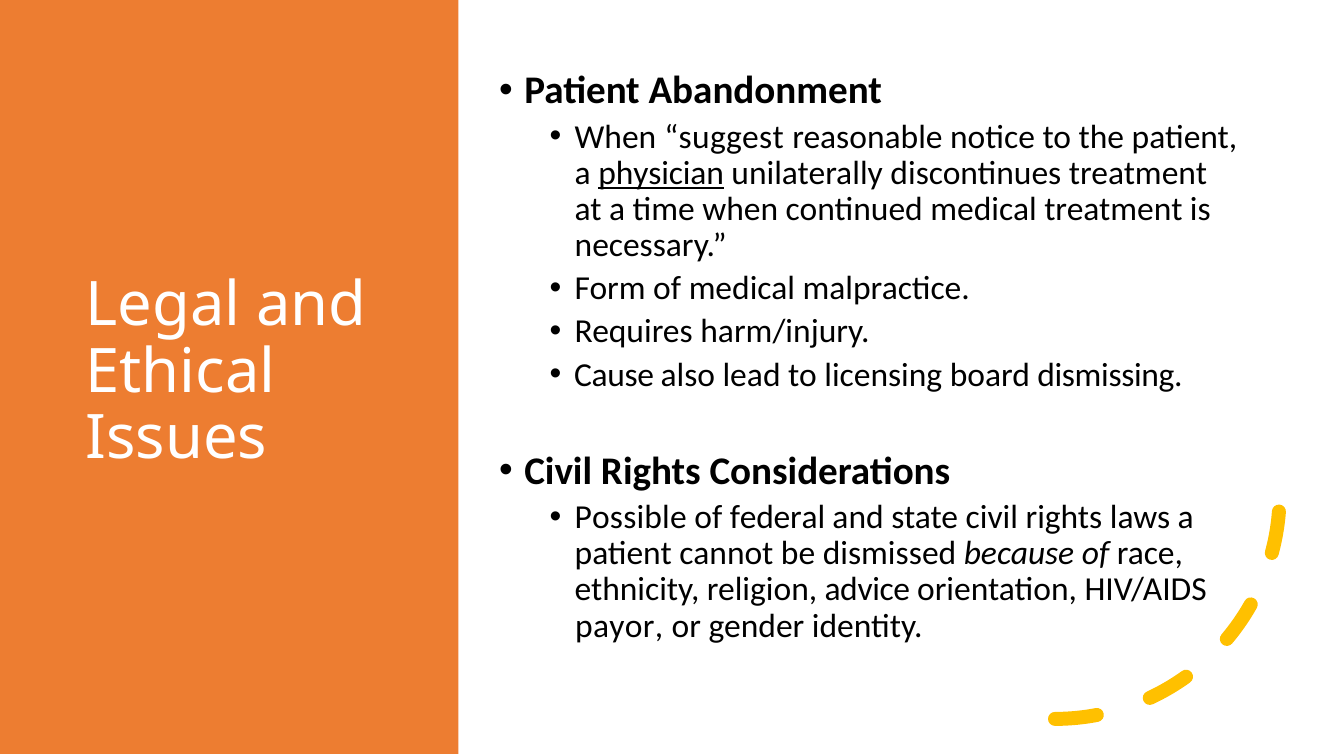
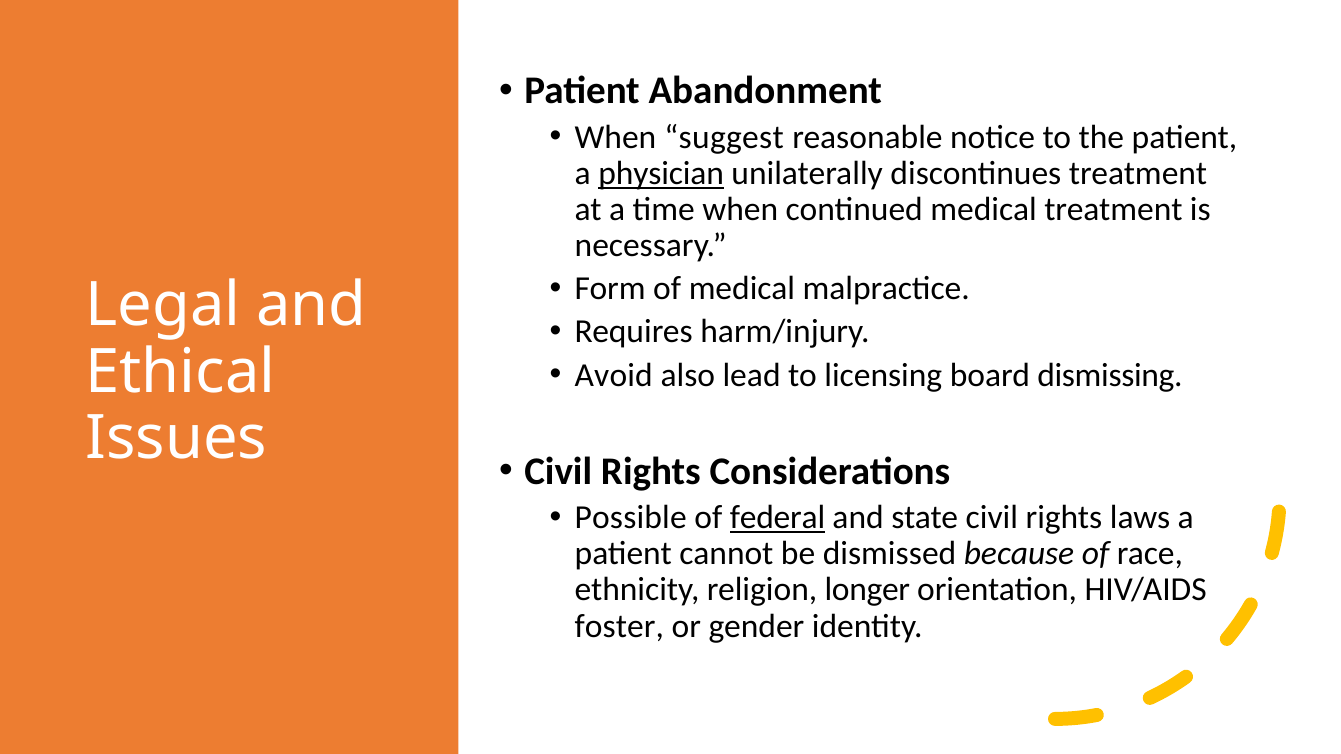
Cause: Cause -> Avoid (614, 375)
federal underline: none -> present (777, 518)
advice: advice -> longer (867, 590)
payor: payor -> foster (619, 626)
